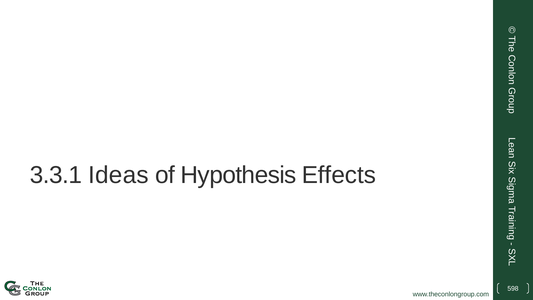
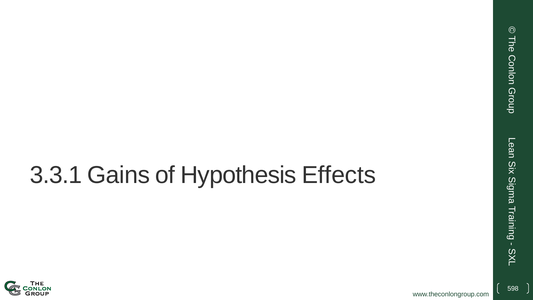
Ideas: Ideas -> Gains (119, 175)
